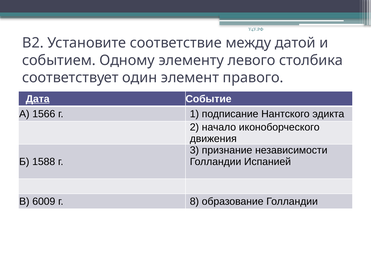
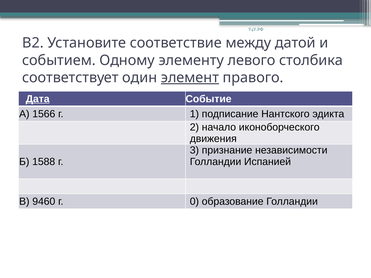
элемент underline: none -> present (190, 78)
6009: 6009 -> 9460 (44, 202)
8: 8 -> 0 (194, 202)
